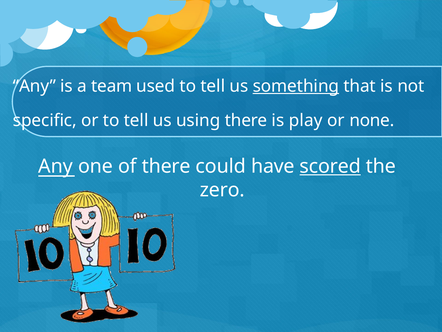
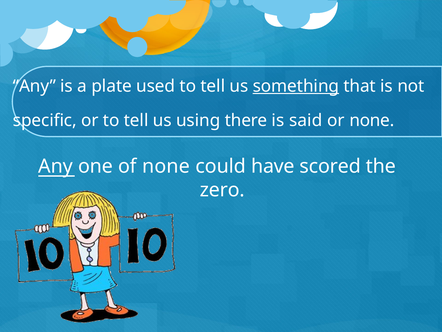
team: team -> plate (112, 86)
play: play -> said (306, 120)
of there: there -> none (166, 166)
scored underline: present -> none (330, 166)
